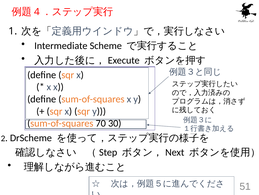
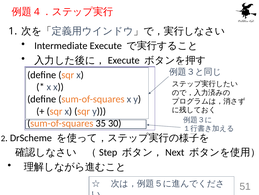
Scheme: Scheme -> Execute (106, 46)
70: 70 -> 35 (101, 123)
